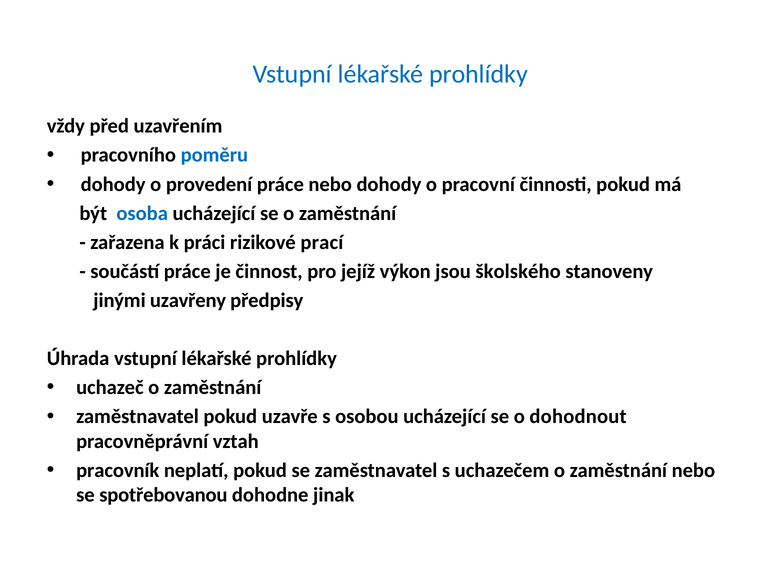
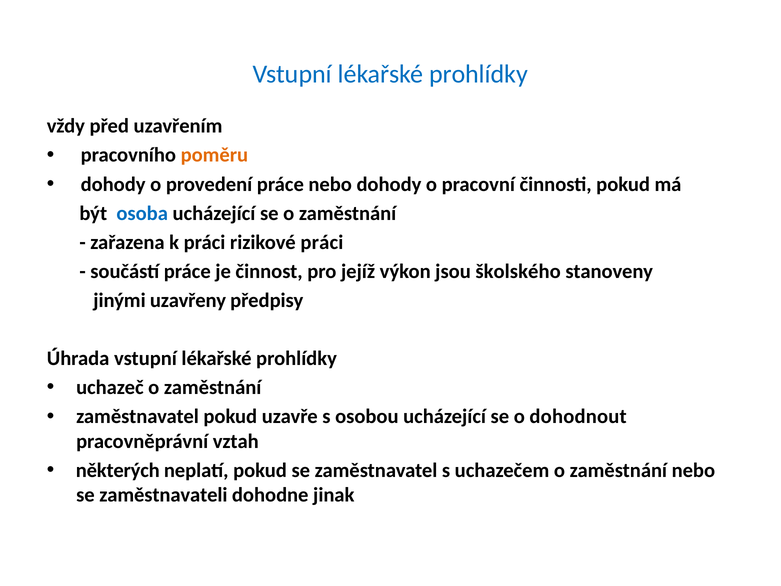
poměru colour: blue -> orange (214, 155)
rizikové prací: prací -> práci (322, 242)
pracovník: pracovník -> některých (118, 470)
spotřebovanou: spotřebovanou -> zaměstnavateli (163, 495)
